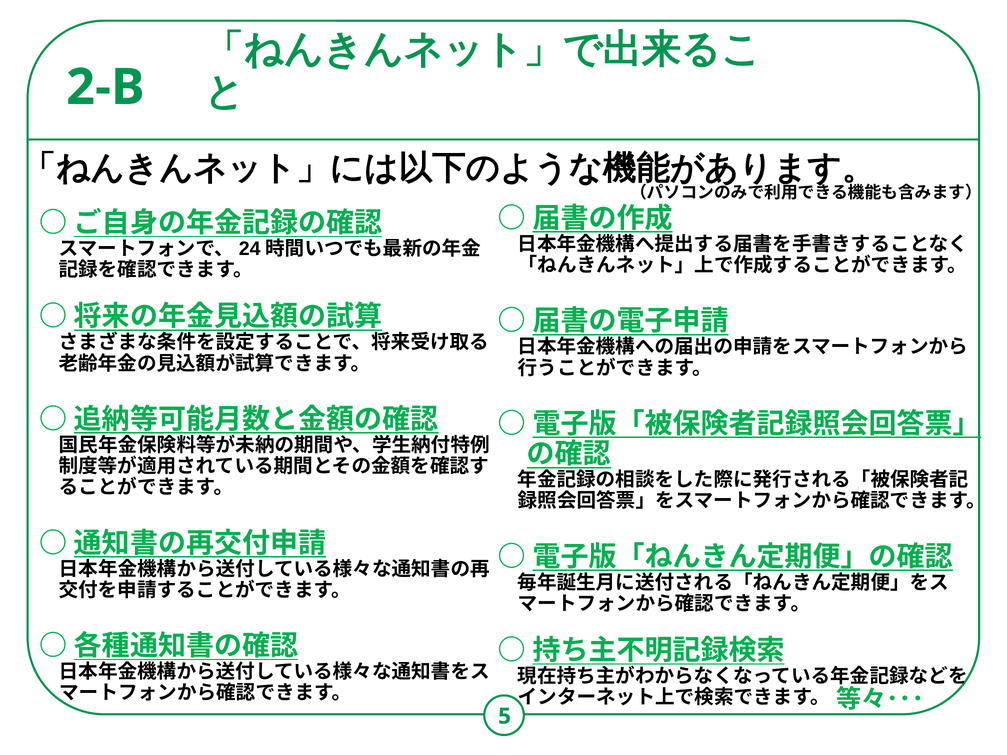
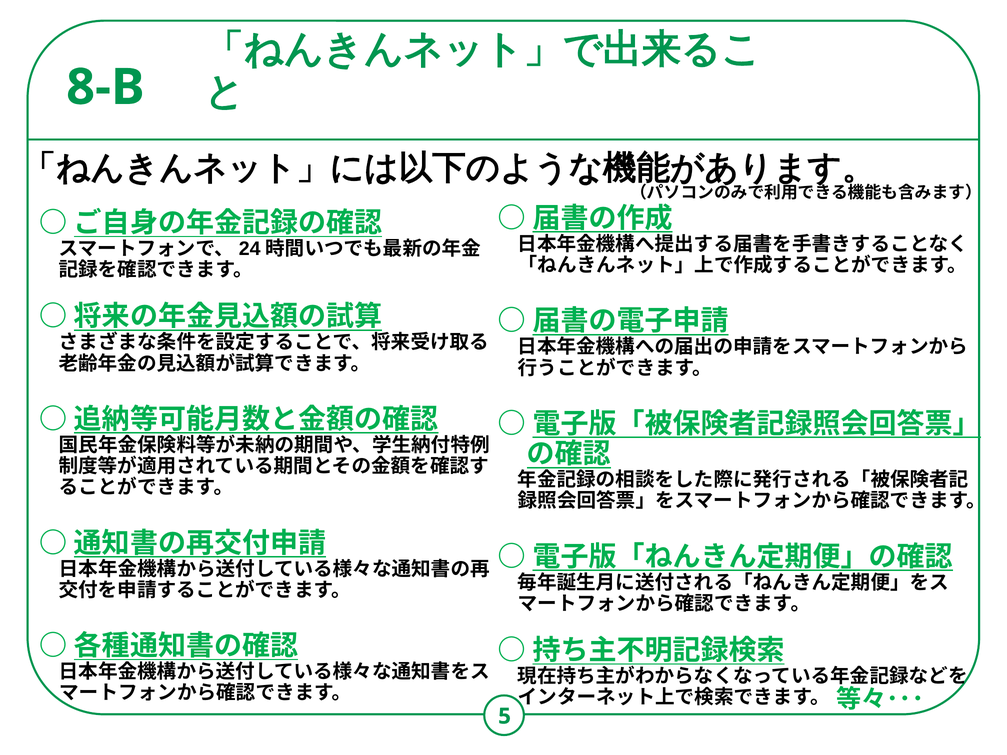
2-B: 2-B -> 8-B (105, 87)
